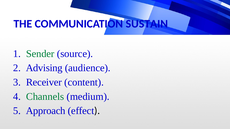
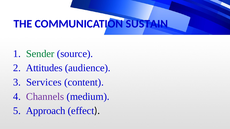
Advising: Advising -> Attitudes (44, 68)
Receiver: Receiver -> Services (44, 82)
Channels colour: green -> purple (45, 97)
